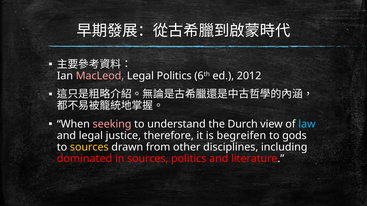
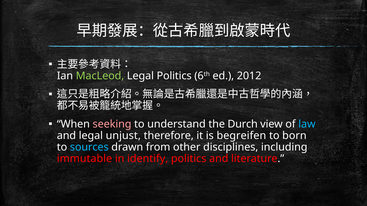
MacLeod colour: pink -> light green (100, 76)
justice: justice -> unjust (123, 136)
gods: gods -> born (294, 136)
sources colour: yellow -> light blue (89, 147)
dominated: dominated -> immutable (85, 159)
in sources: sources -> identify (148, 159)
